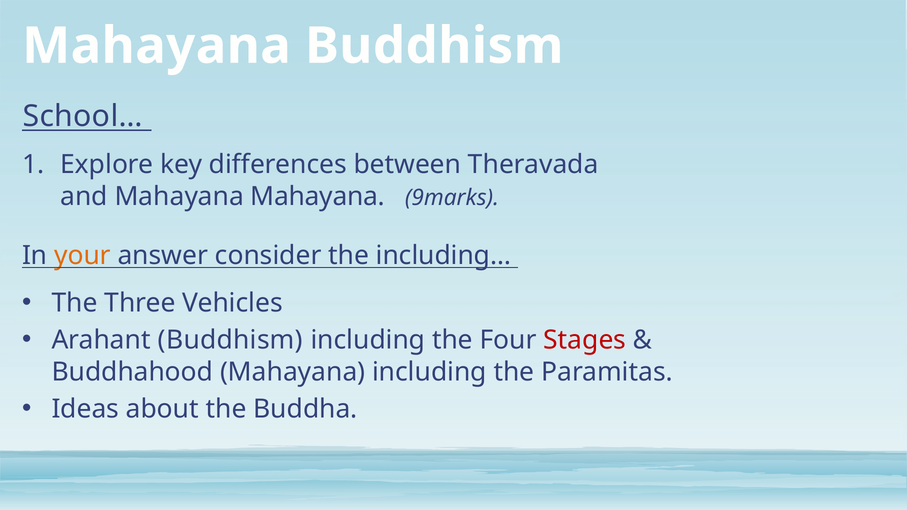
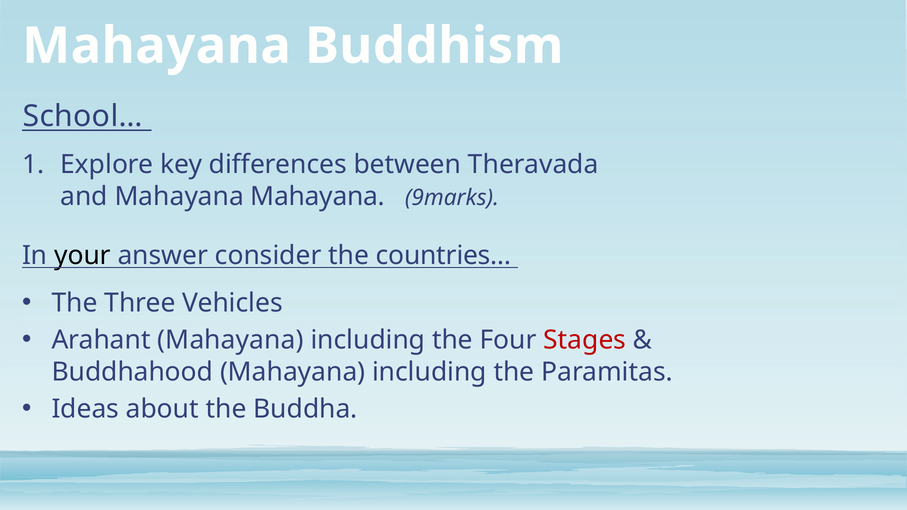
your colour: orange -> black (83, 255)
including…: including… -> countries… (444, 255)
Arahant Buddhism: Buddhism -> Mahayana (231, 340)
